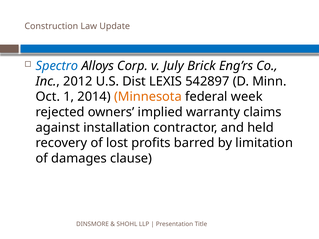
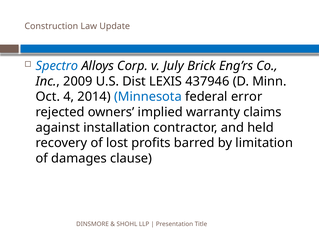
2012: 2012 -> 2009 (78, 81)
542897: 542897 -> 437946 (207, 81)
1: 1 -> 4 (69, 97)
Minnesota colour: orange -> blue (148, 97)
week: week -> error (247, 97)
